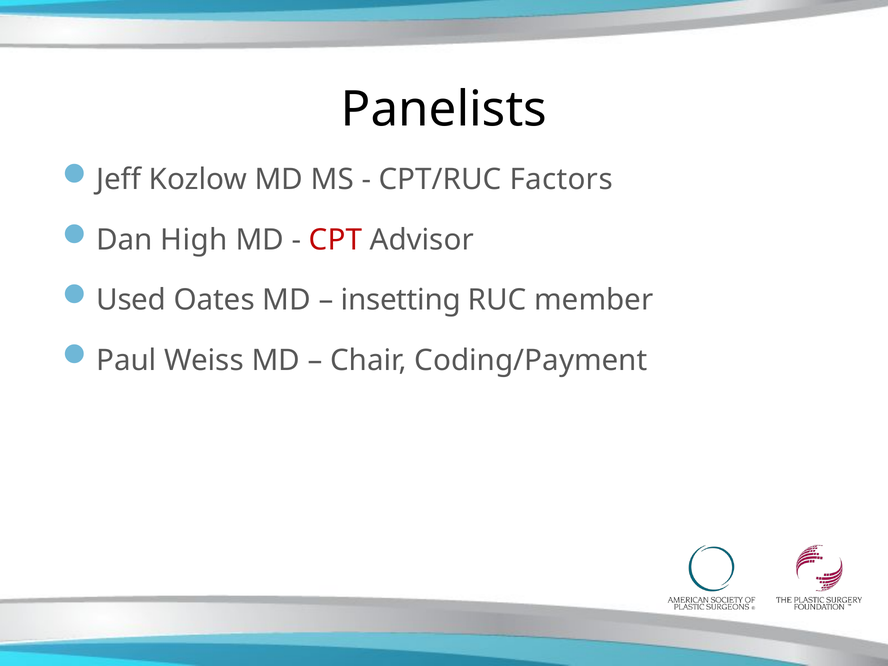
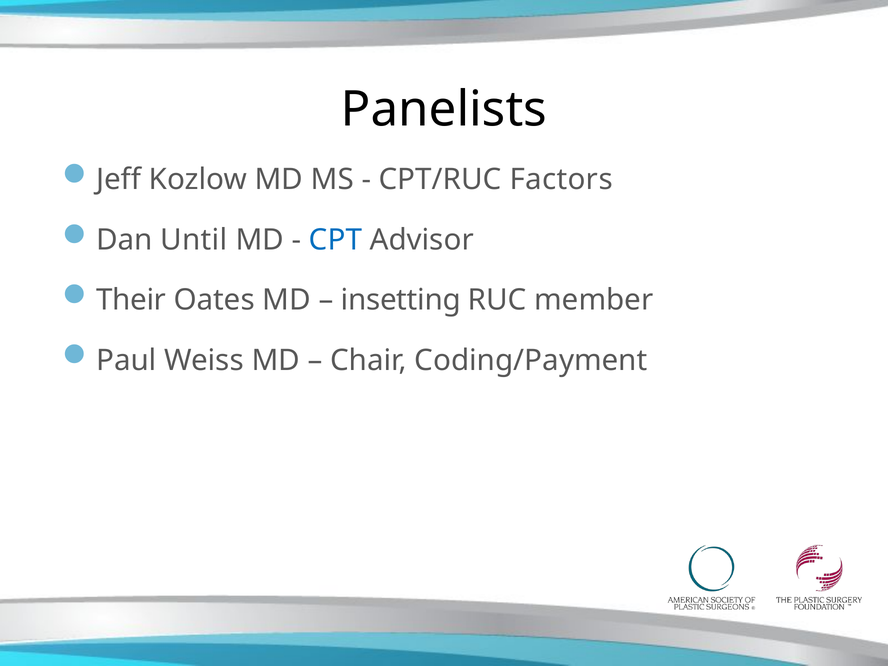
High: High -> Until (194, 240)
CPT colour: red -> blue (335, 240)
Used: Used -> Their (131, 300)
